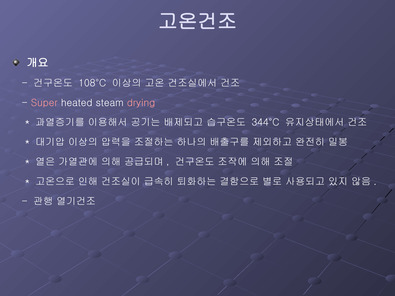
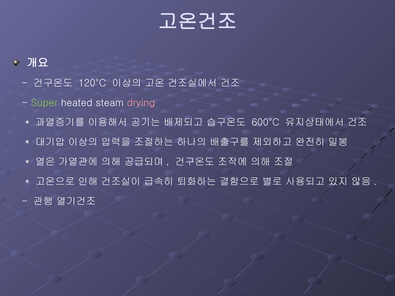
108°C: 108°C -> 120°C (92, 83)
Super colour: pink -> light green (44, 103)
344°C: 344°C -> 600°C (265, 123)
